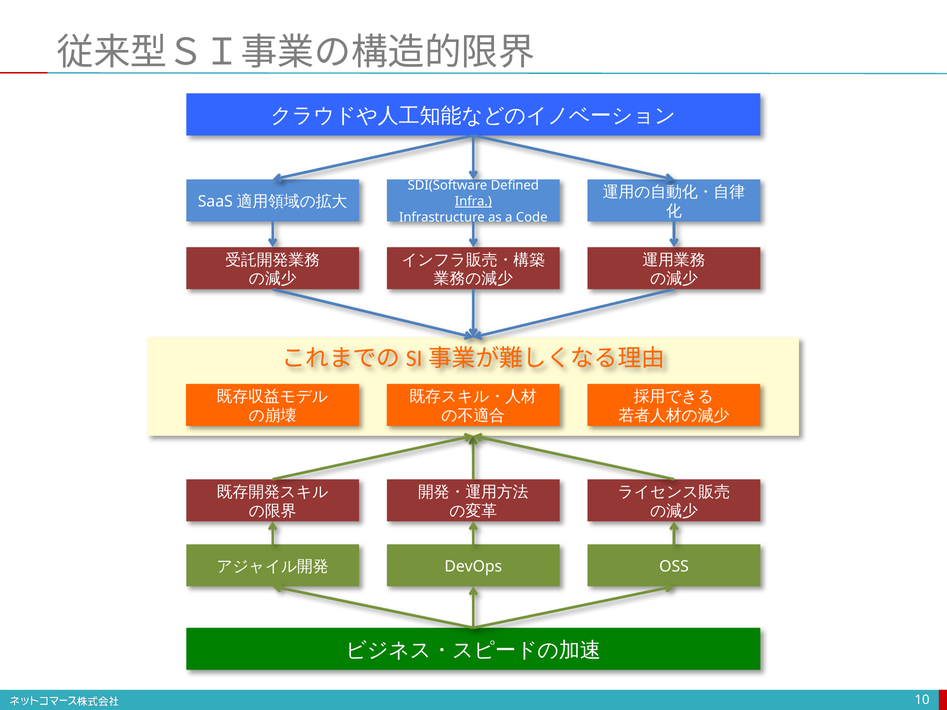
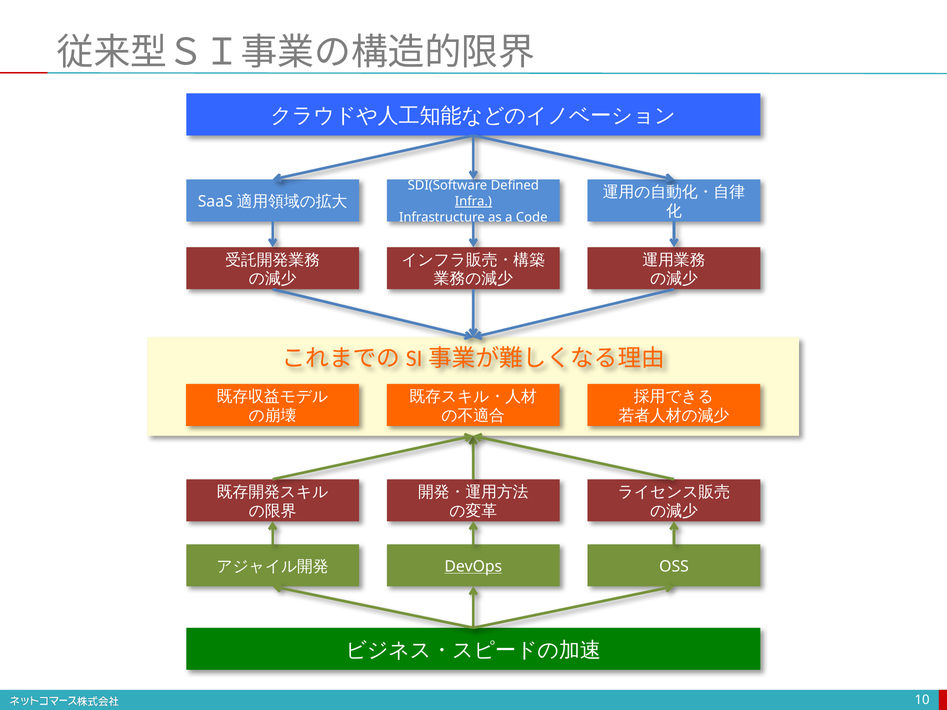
DevOps underline: none -> present (473, 567)
